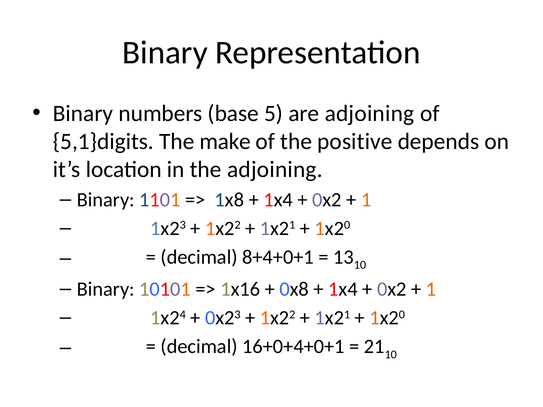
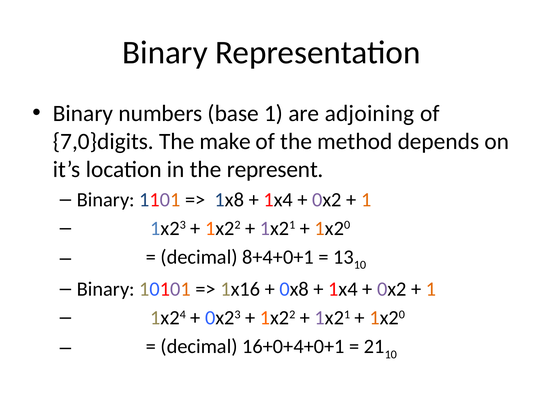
base 5: 5 -> 1 (274, 113)
5,1}digits: 5,1}digits -> 7,0}digits (103, 141)
positive: positive -> method (355, 141)
the adjoining: adjoining -> represent (275, 170)
